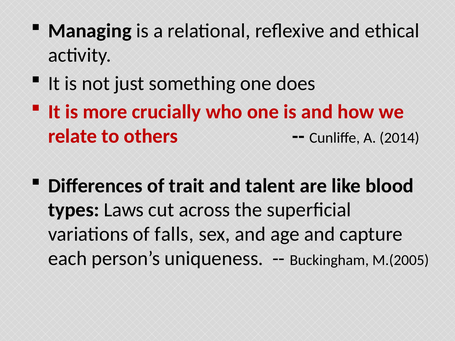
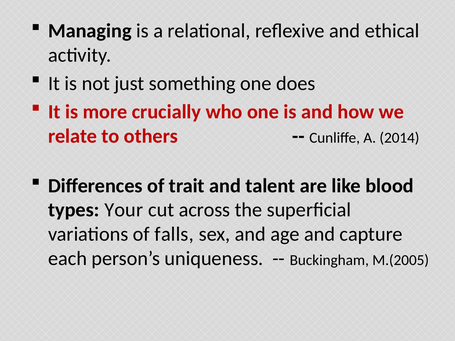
Laws: Laws -> Your (124, 210)
